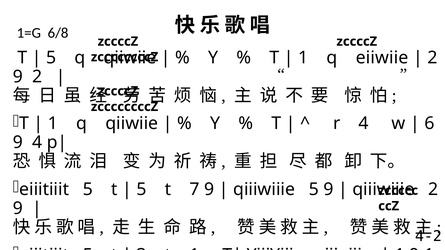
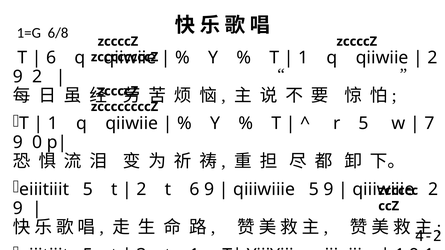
5: 5 -> 6 (51, 58)
eiiwiie: eiiwiie -> qiiwiie (382, 58)
r 4: 4 -> 5 (364, 124)
6: 6 -> 7 (429, 124)
9 4: 4 -> 0 (37, 143)
5: 5 -> 2 (141, 190)
t 7: 7 -> 6 (195, 190)
